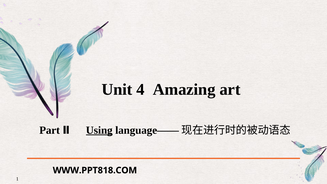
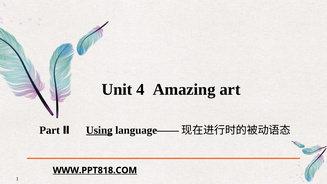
WWW.PPT818.COM underline: none -> present (95, 170)
